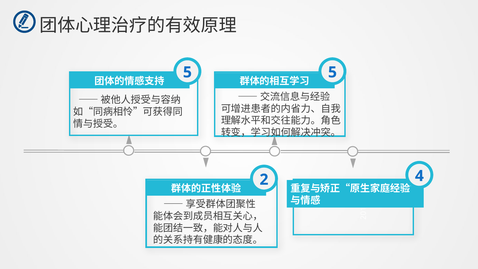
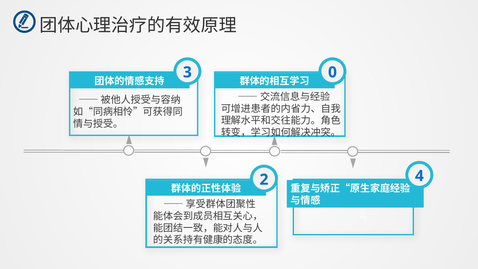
5: 5 -> 0 (332, 72)
5: 5 -> 3 (187, 72)
